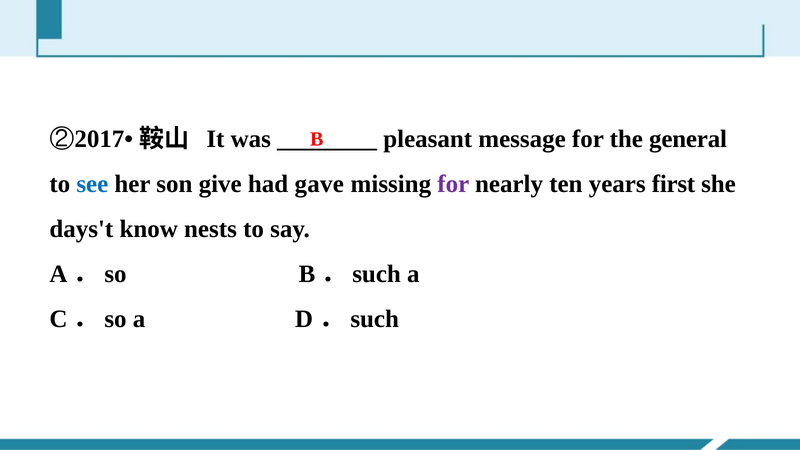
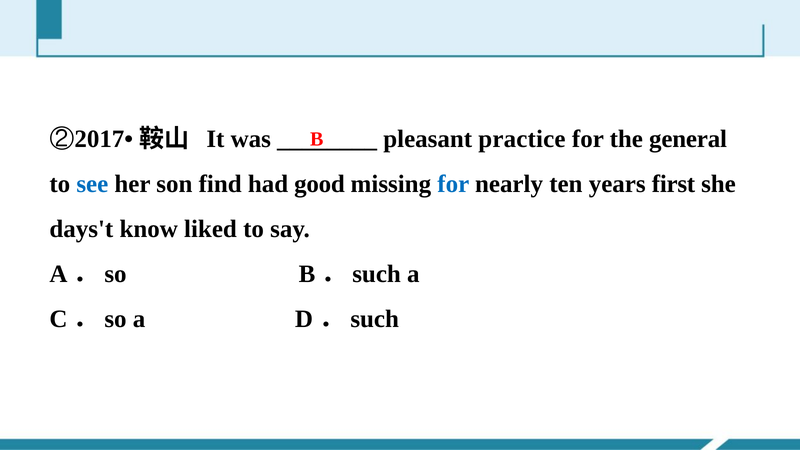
message: message -> practice (522, 139)
give: give -> find (220, 184)
gave: gave -> good (320, 184)
for colour: purple -> blue (453, 184)
nests: nests -> liked (210, 229)
